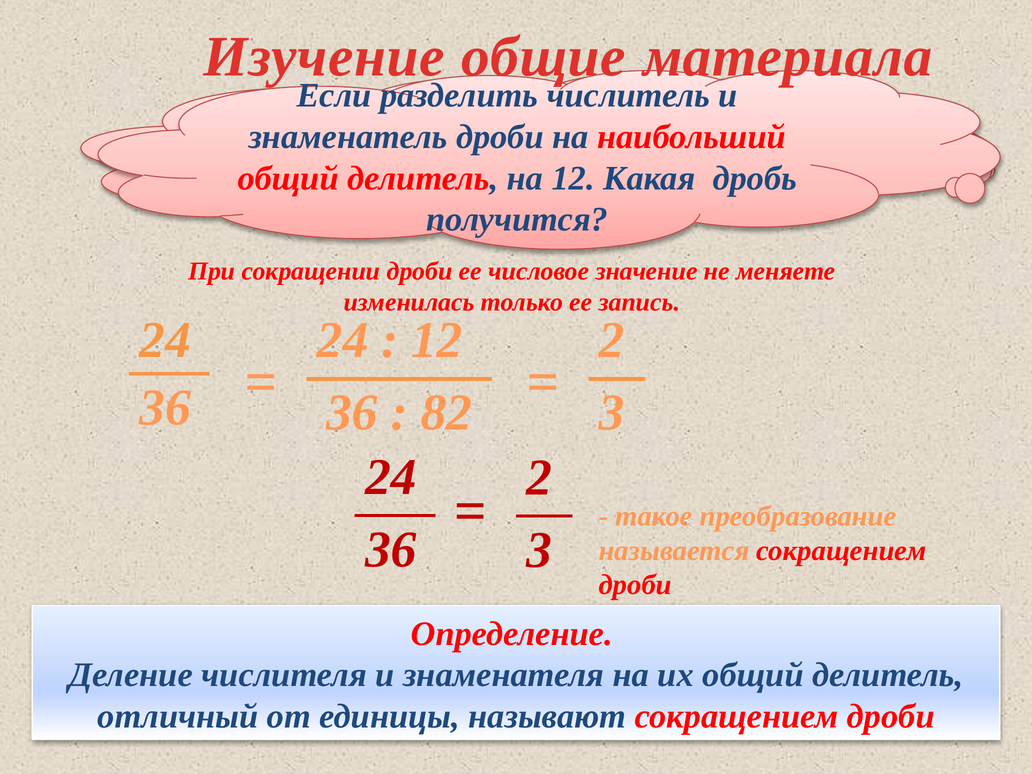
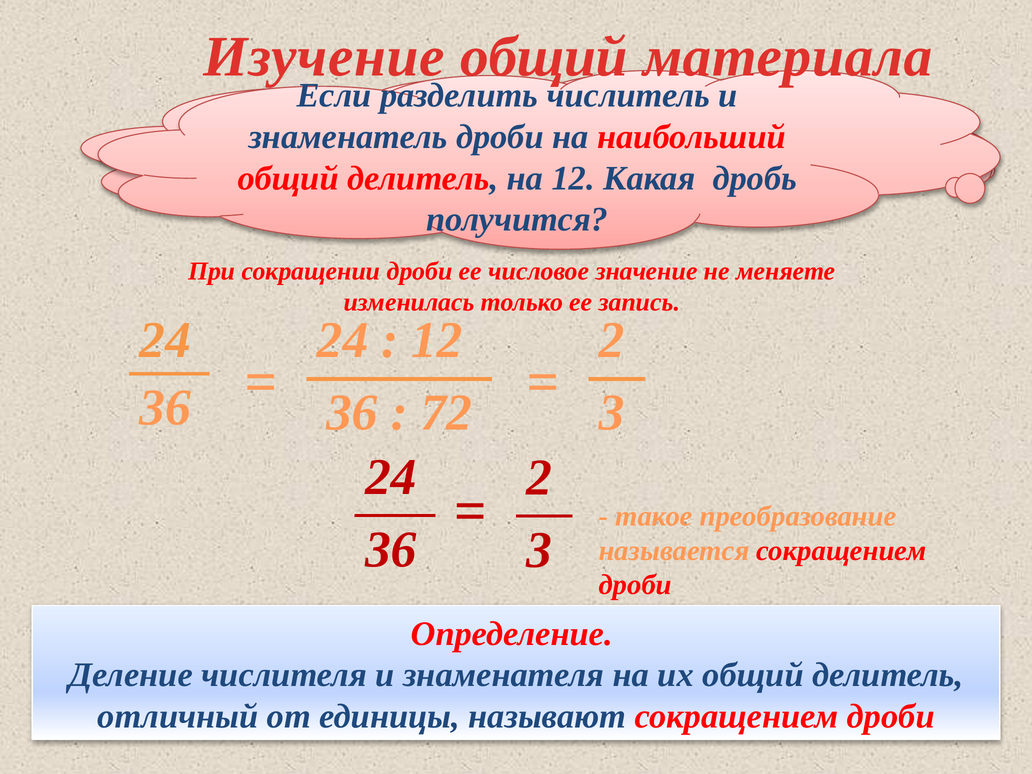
Изучение общие: общие -> общий (544, 57)
82: 82 -> 72 (446, 413)
